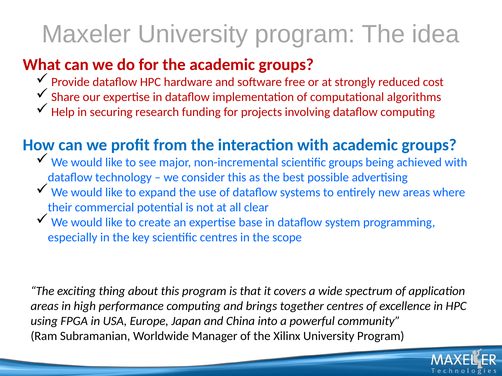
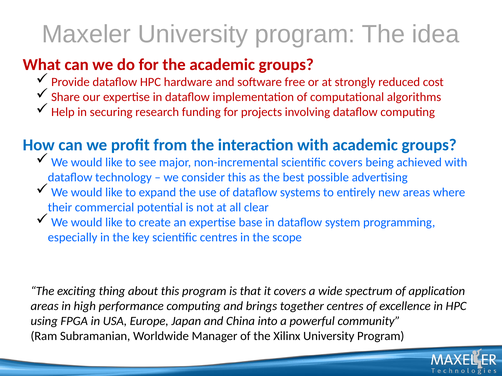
scientific groups: groups -> covers (346, 162)
